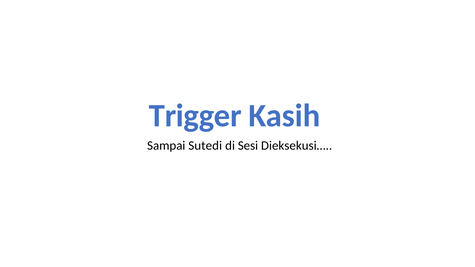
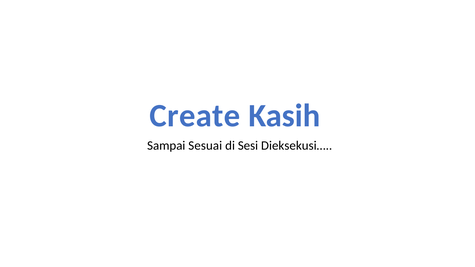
Trigger: Trigger -> Create (195, 116)
Sutedi: Sutedi -> Sesuai (205, 146)
